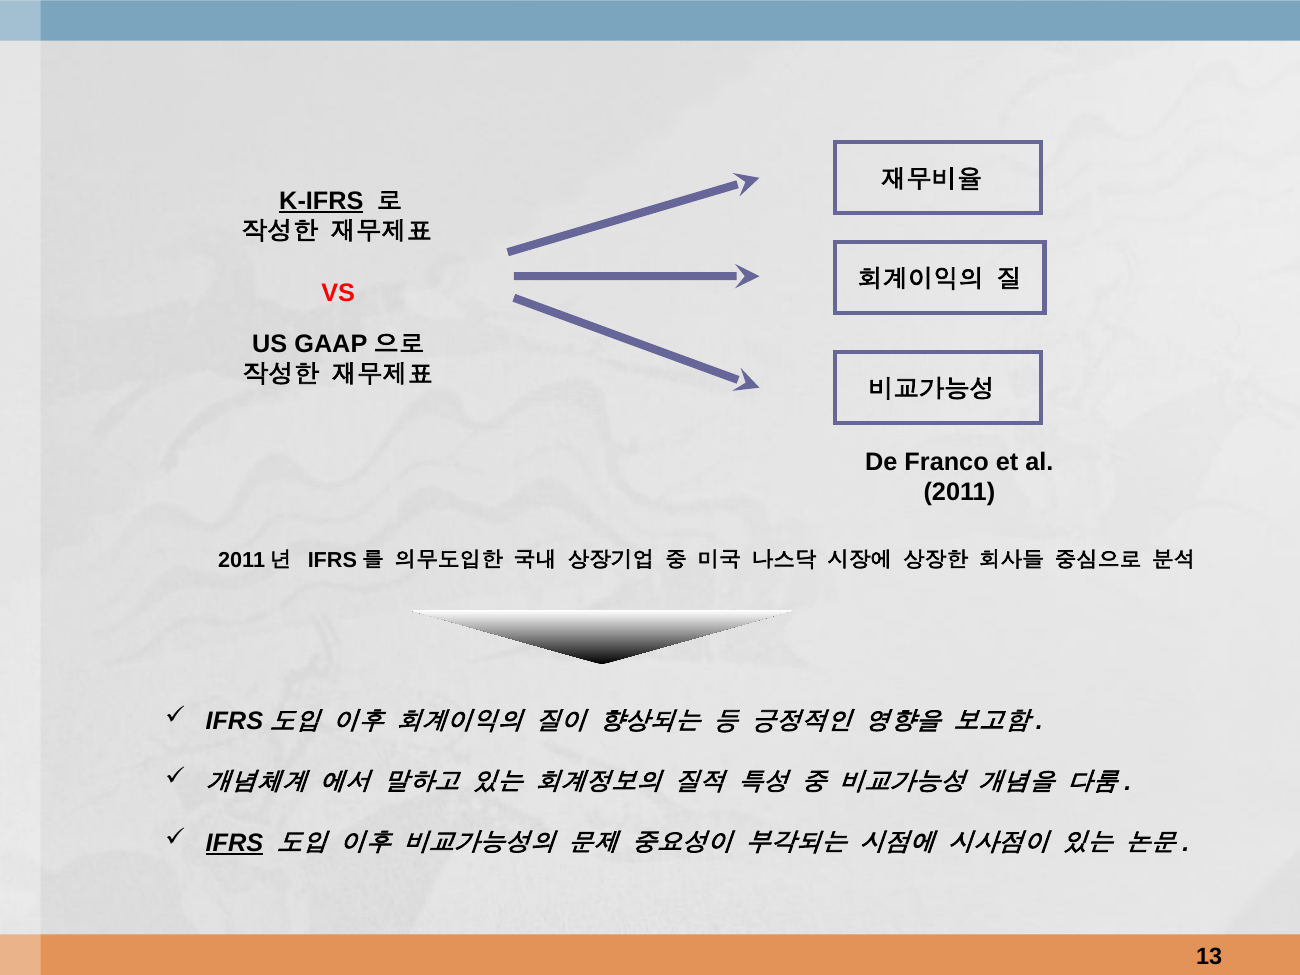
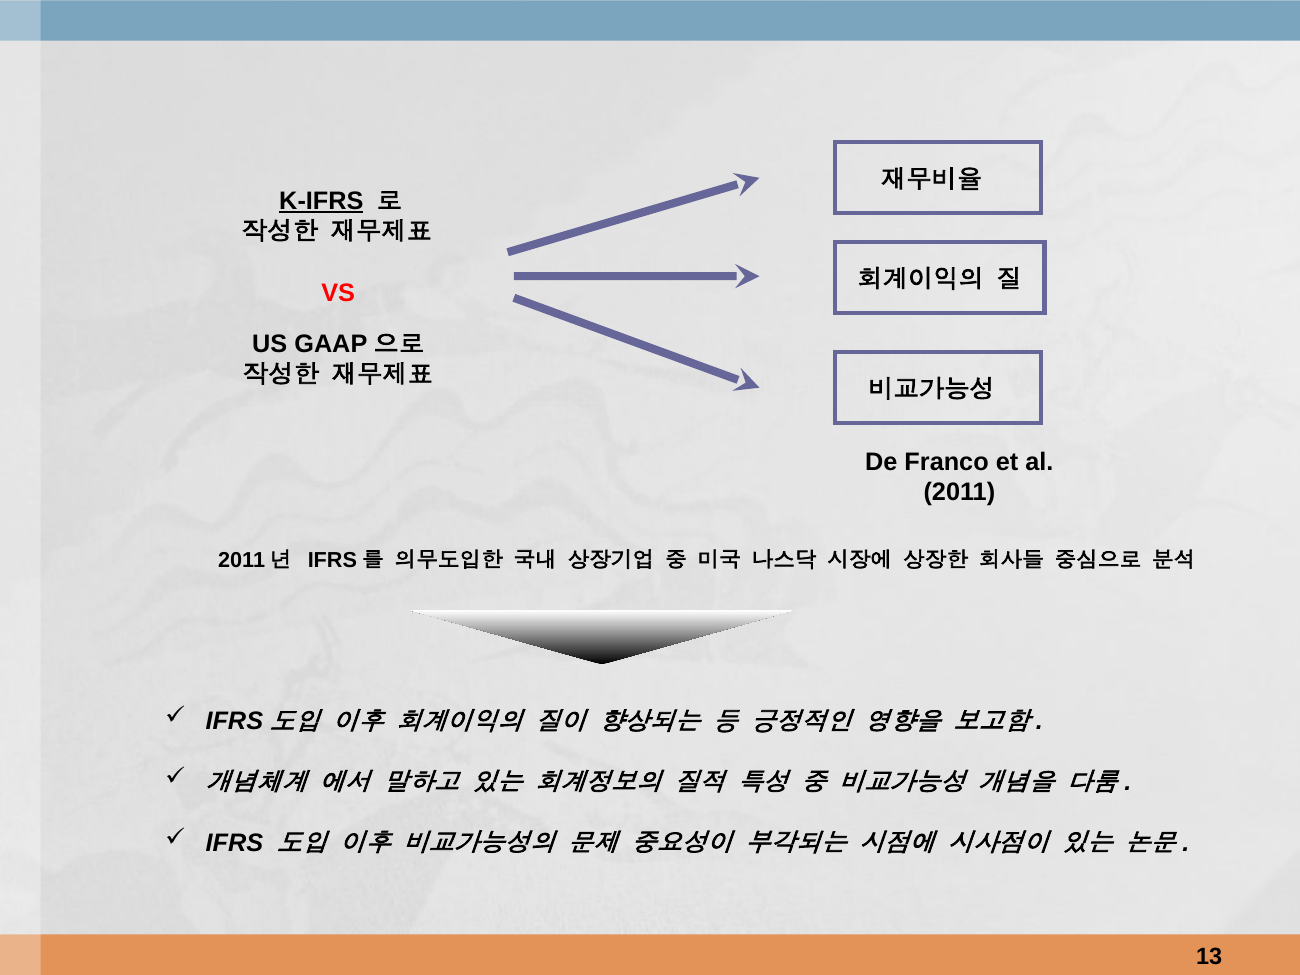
IFRS underline: present -> none (234, 843)
